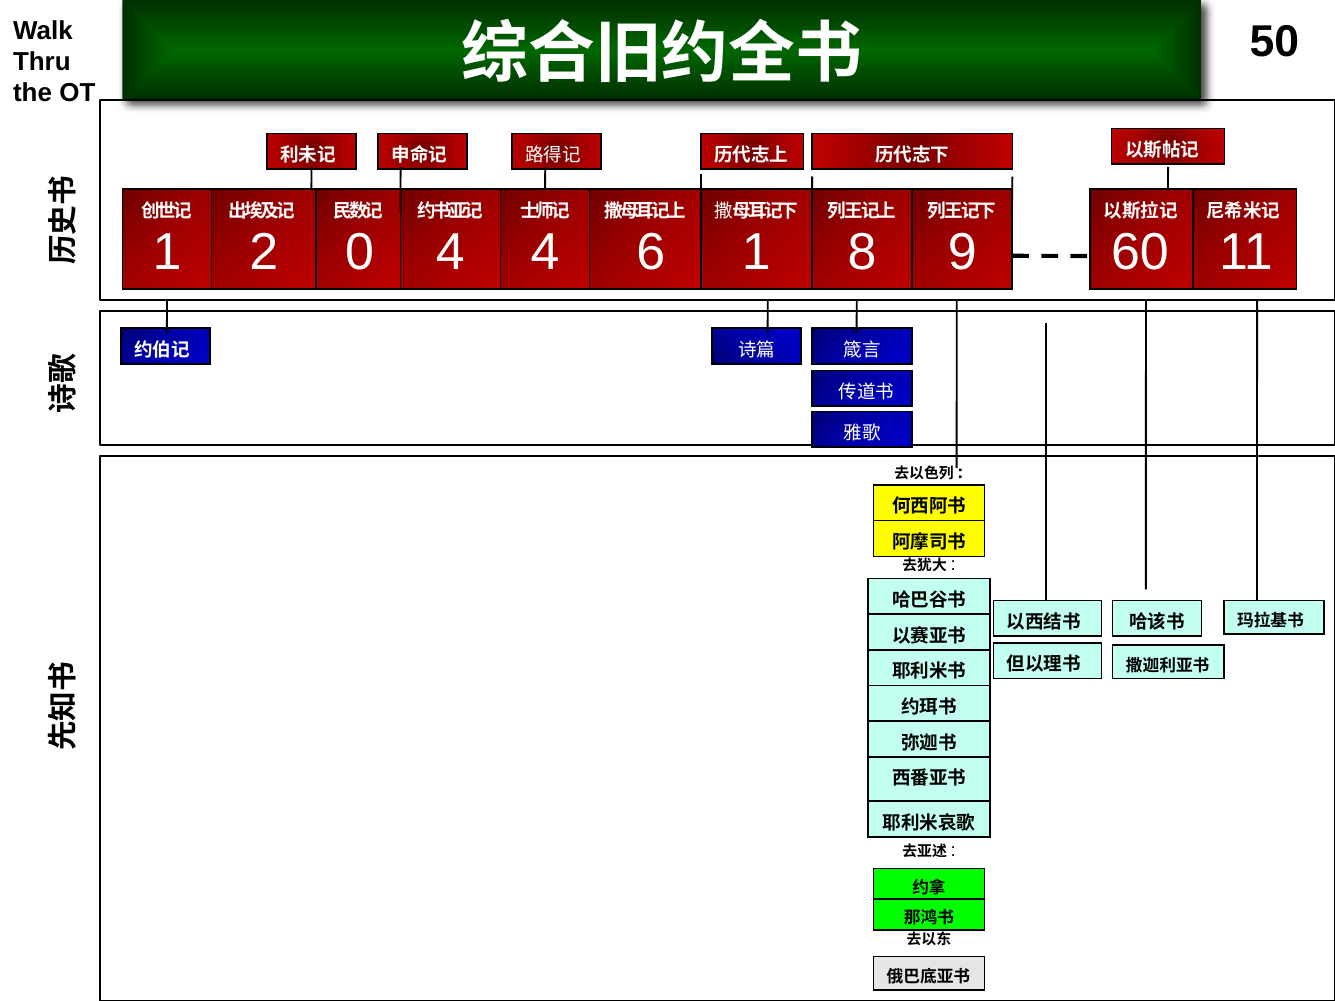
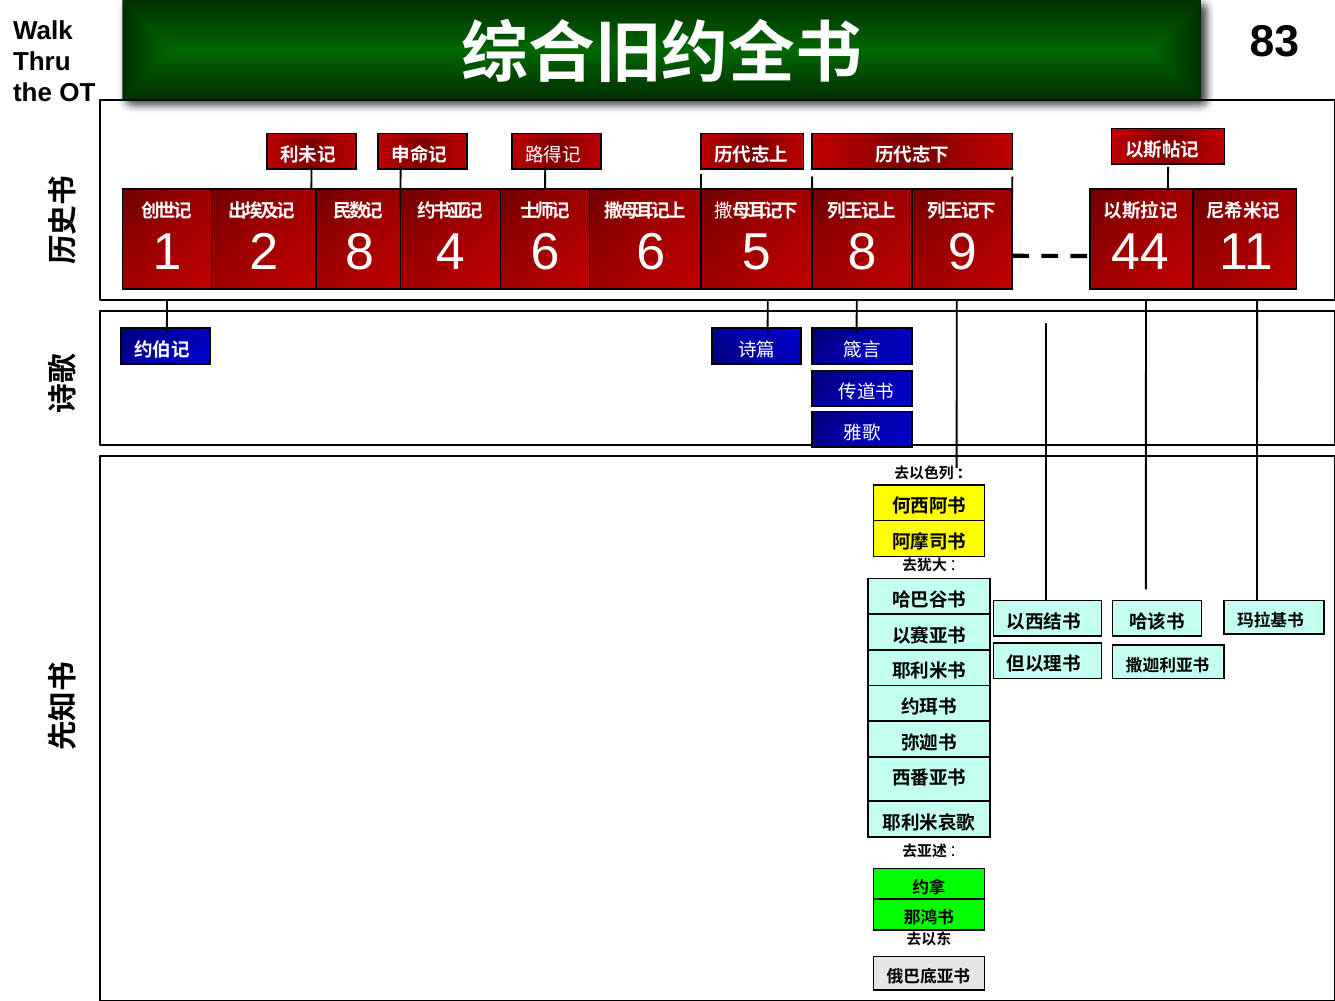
50: 50 -> 83 (1274, 42)
2 0: 0 -> 8 (360, 253)
4 4: 4 -> 6 (545, 253)
6 1: 1 -> 5 (756, 253)
60: 60 -> 44 (1140, 253)
